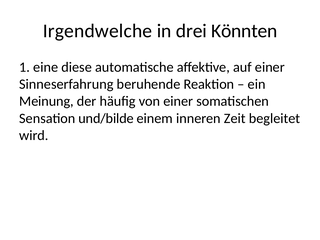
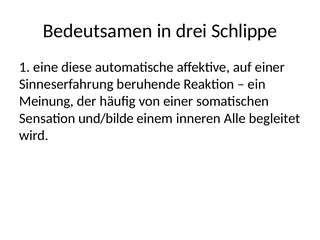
Irgendwelche: Irgendwelche -> Bedeutsamen (98, 31)
Könnten: Könnten -> Schlippe (244, 31)
Zeit: Zeit -> Alle (235, 118)
